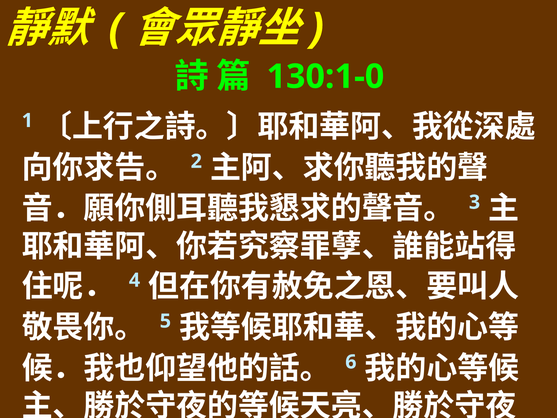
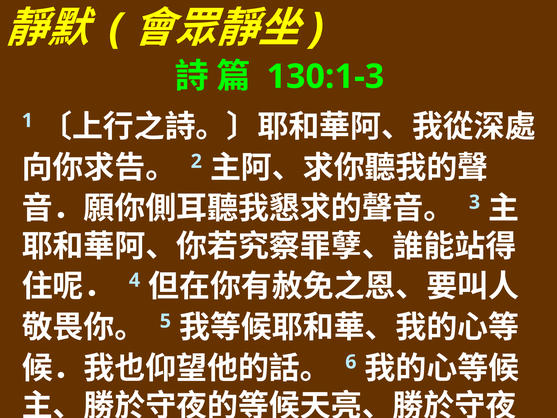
130:1-0: 130:1-0 -> 130:1-3 (325, 77)
